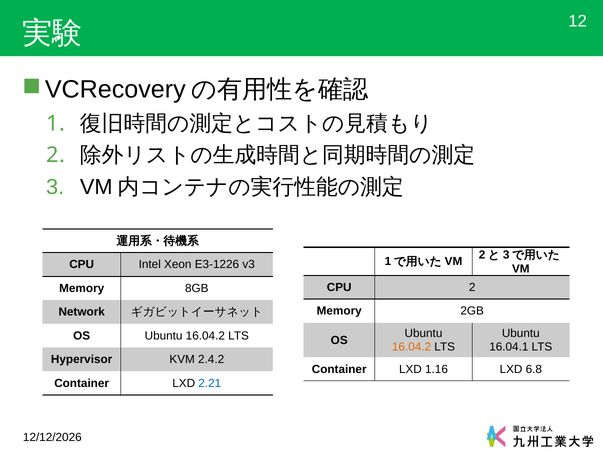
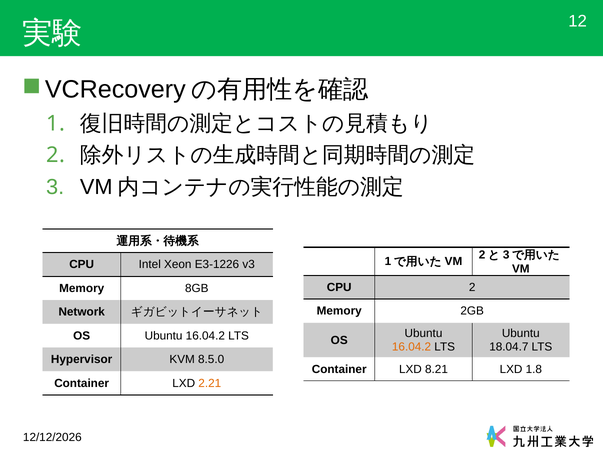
16.04.1: 16.04.1 -> 18.04.7 (509, 347)
2.4.2: 2.4.2 -> 8.5.0 (211, 360)
1.16: 1.16 -> 8.21 (436, 369)
6.8: 6.8 -> 1.8 (534, 369)
2.21 colour: blue -> orange (210, 383)
